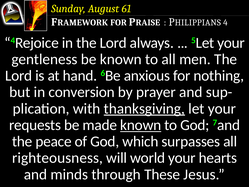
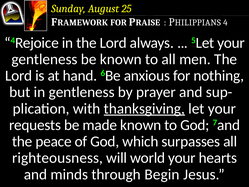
61: 61 -> 25 (126, 9)
in conversion: conversion -> gentleness (82, 92)
known underline: present -> none (141, 125)
These: These -> Begin (162, 174)
